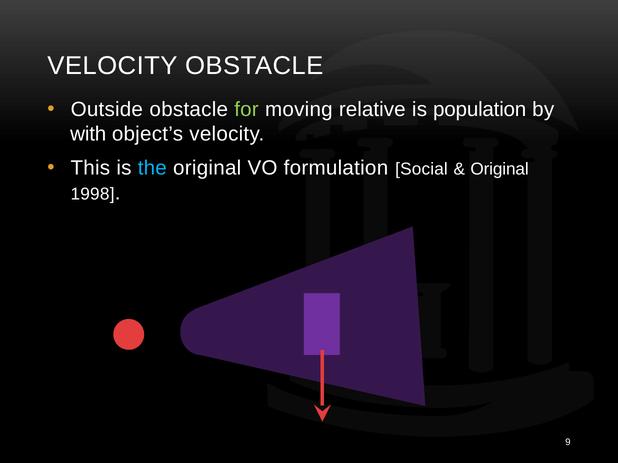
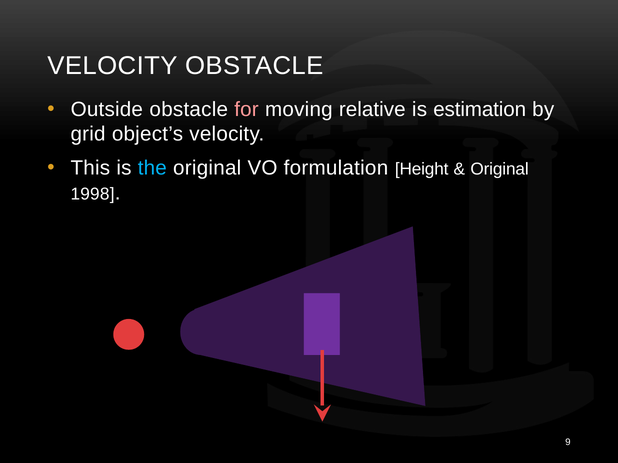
for colour: light green -> pink (246, 110)
population: population -> estimation (480, 110)
with: with -> grid (88, 134)
Social: Social -> Height (422, 169)
